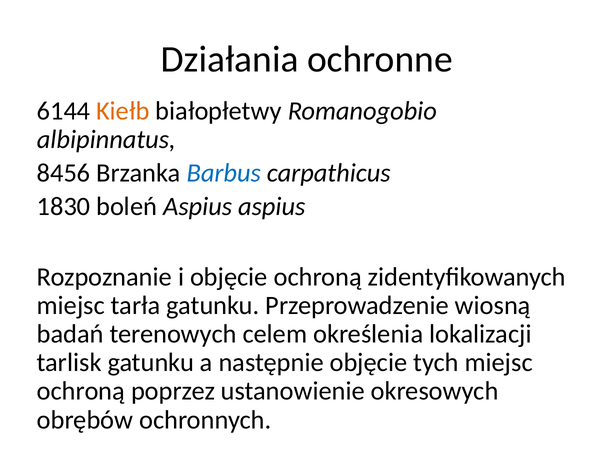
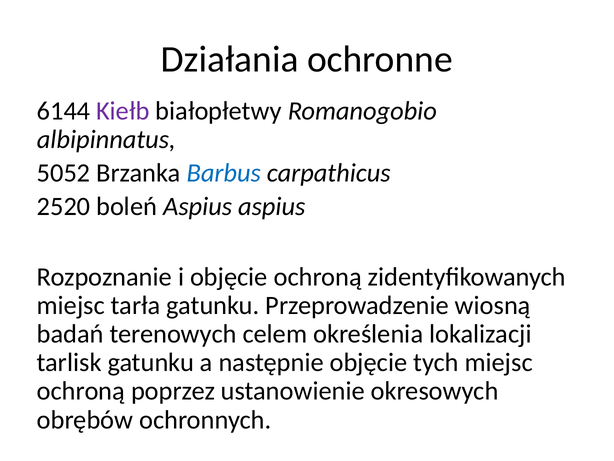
Kiełb colour: orange -> purple (123, 111)
8456: 8456 -> 5052 (64, 173)
1830: 1830 -> 2520 (64, 206)
